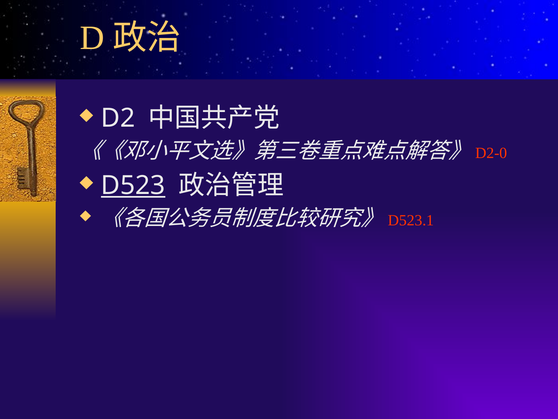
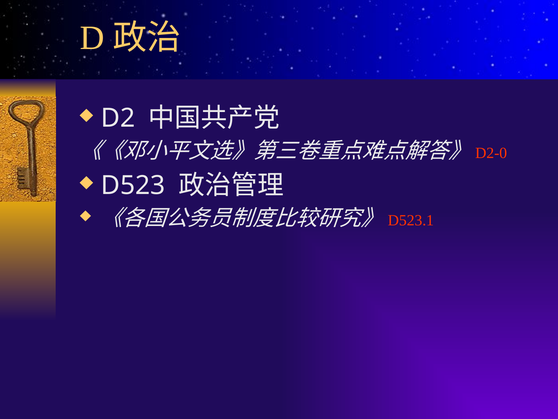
D523 underline: present -> none (133, 185)
